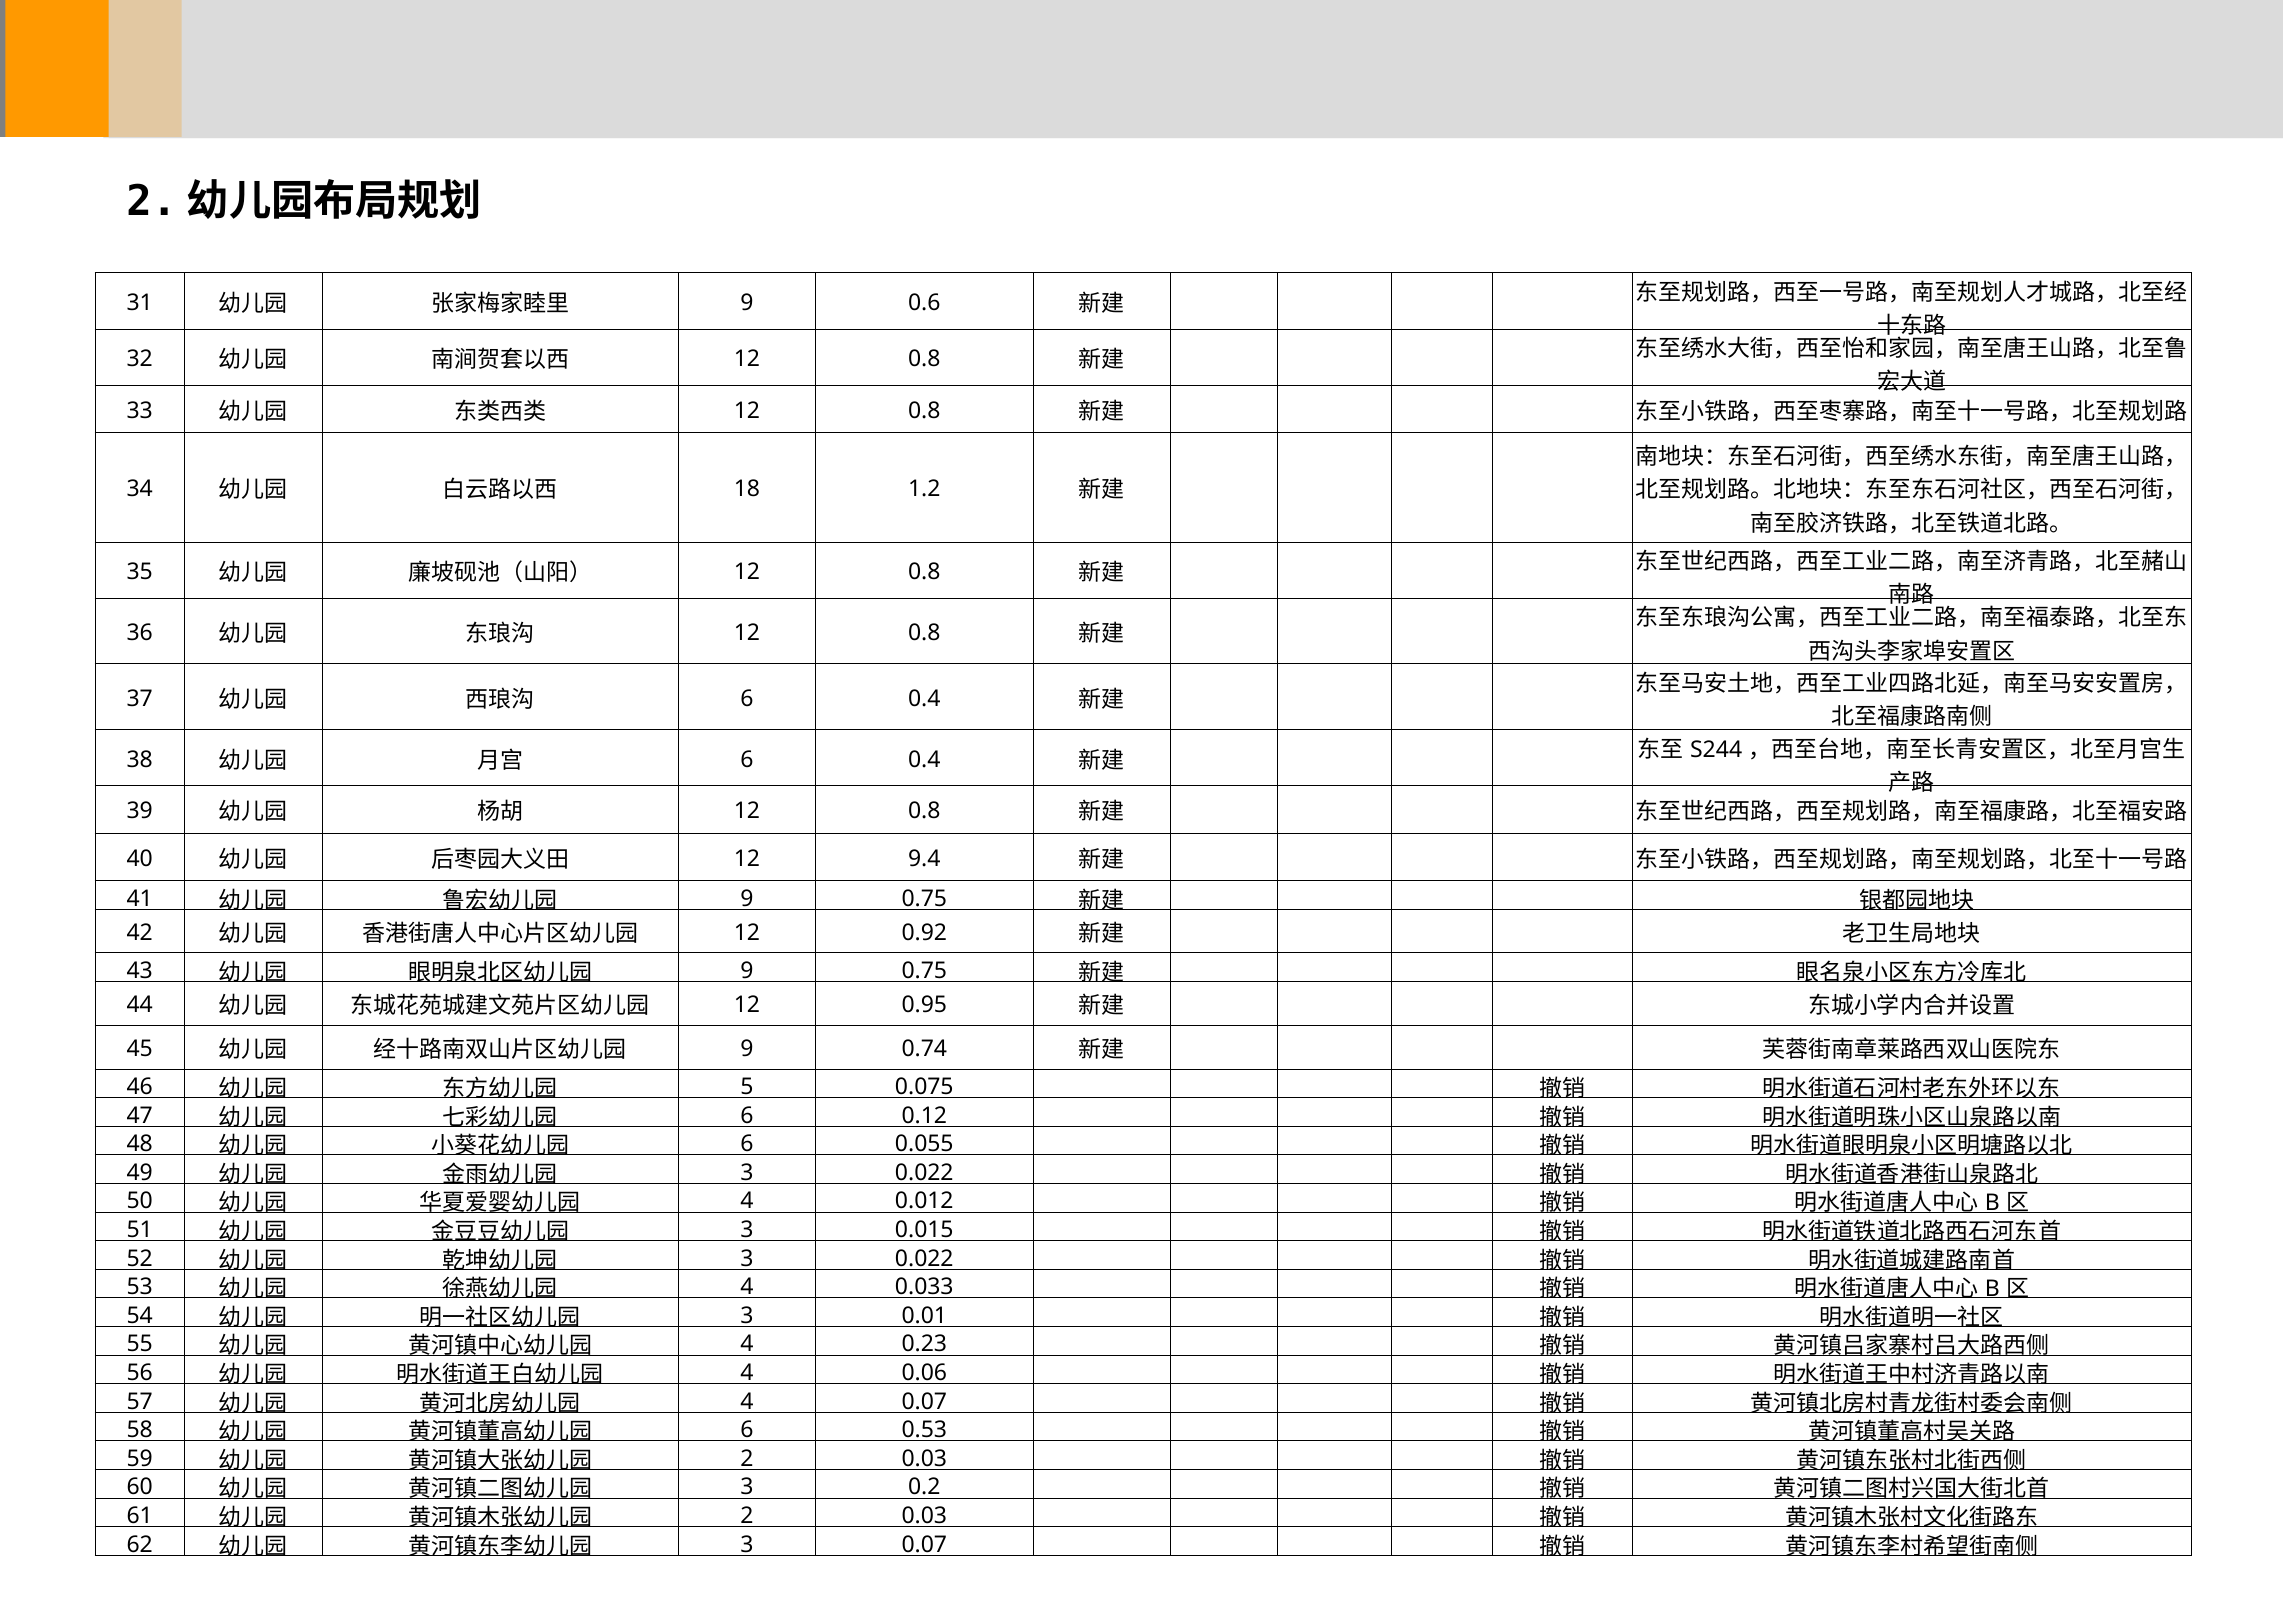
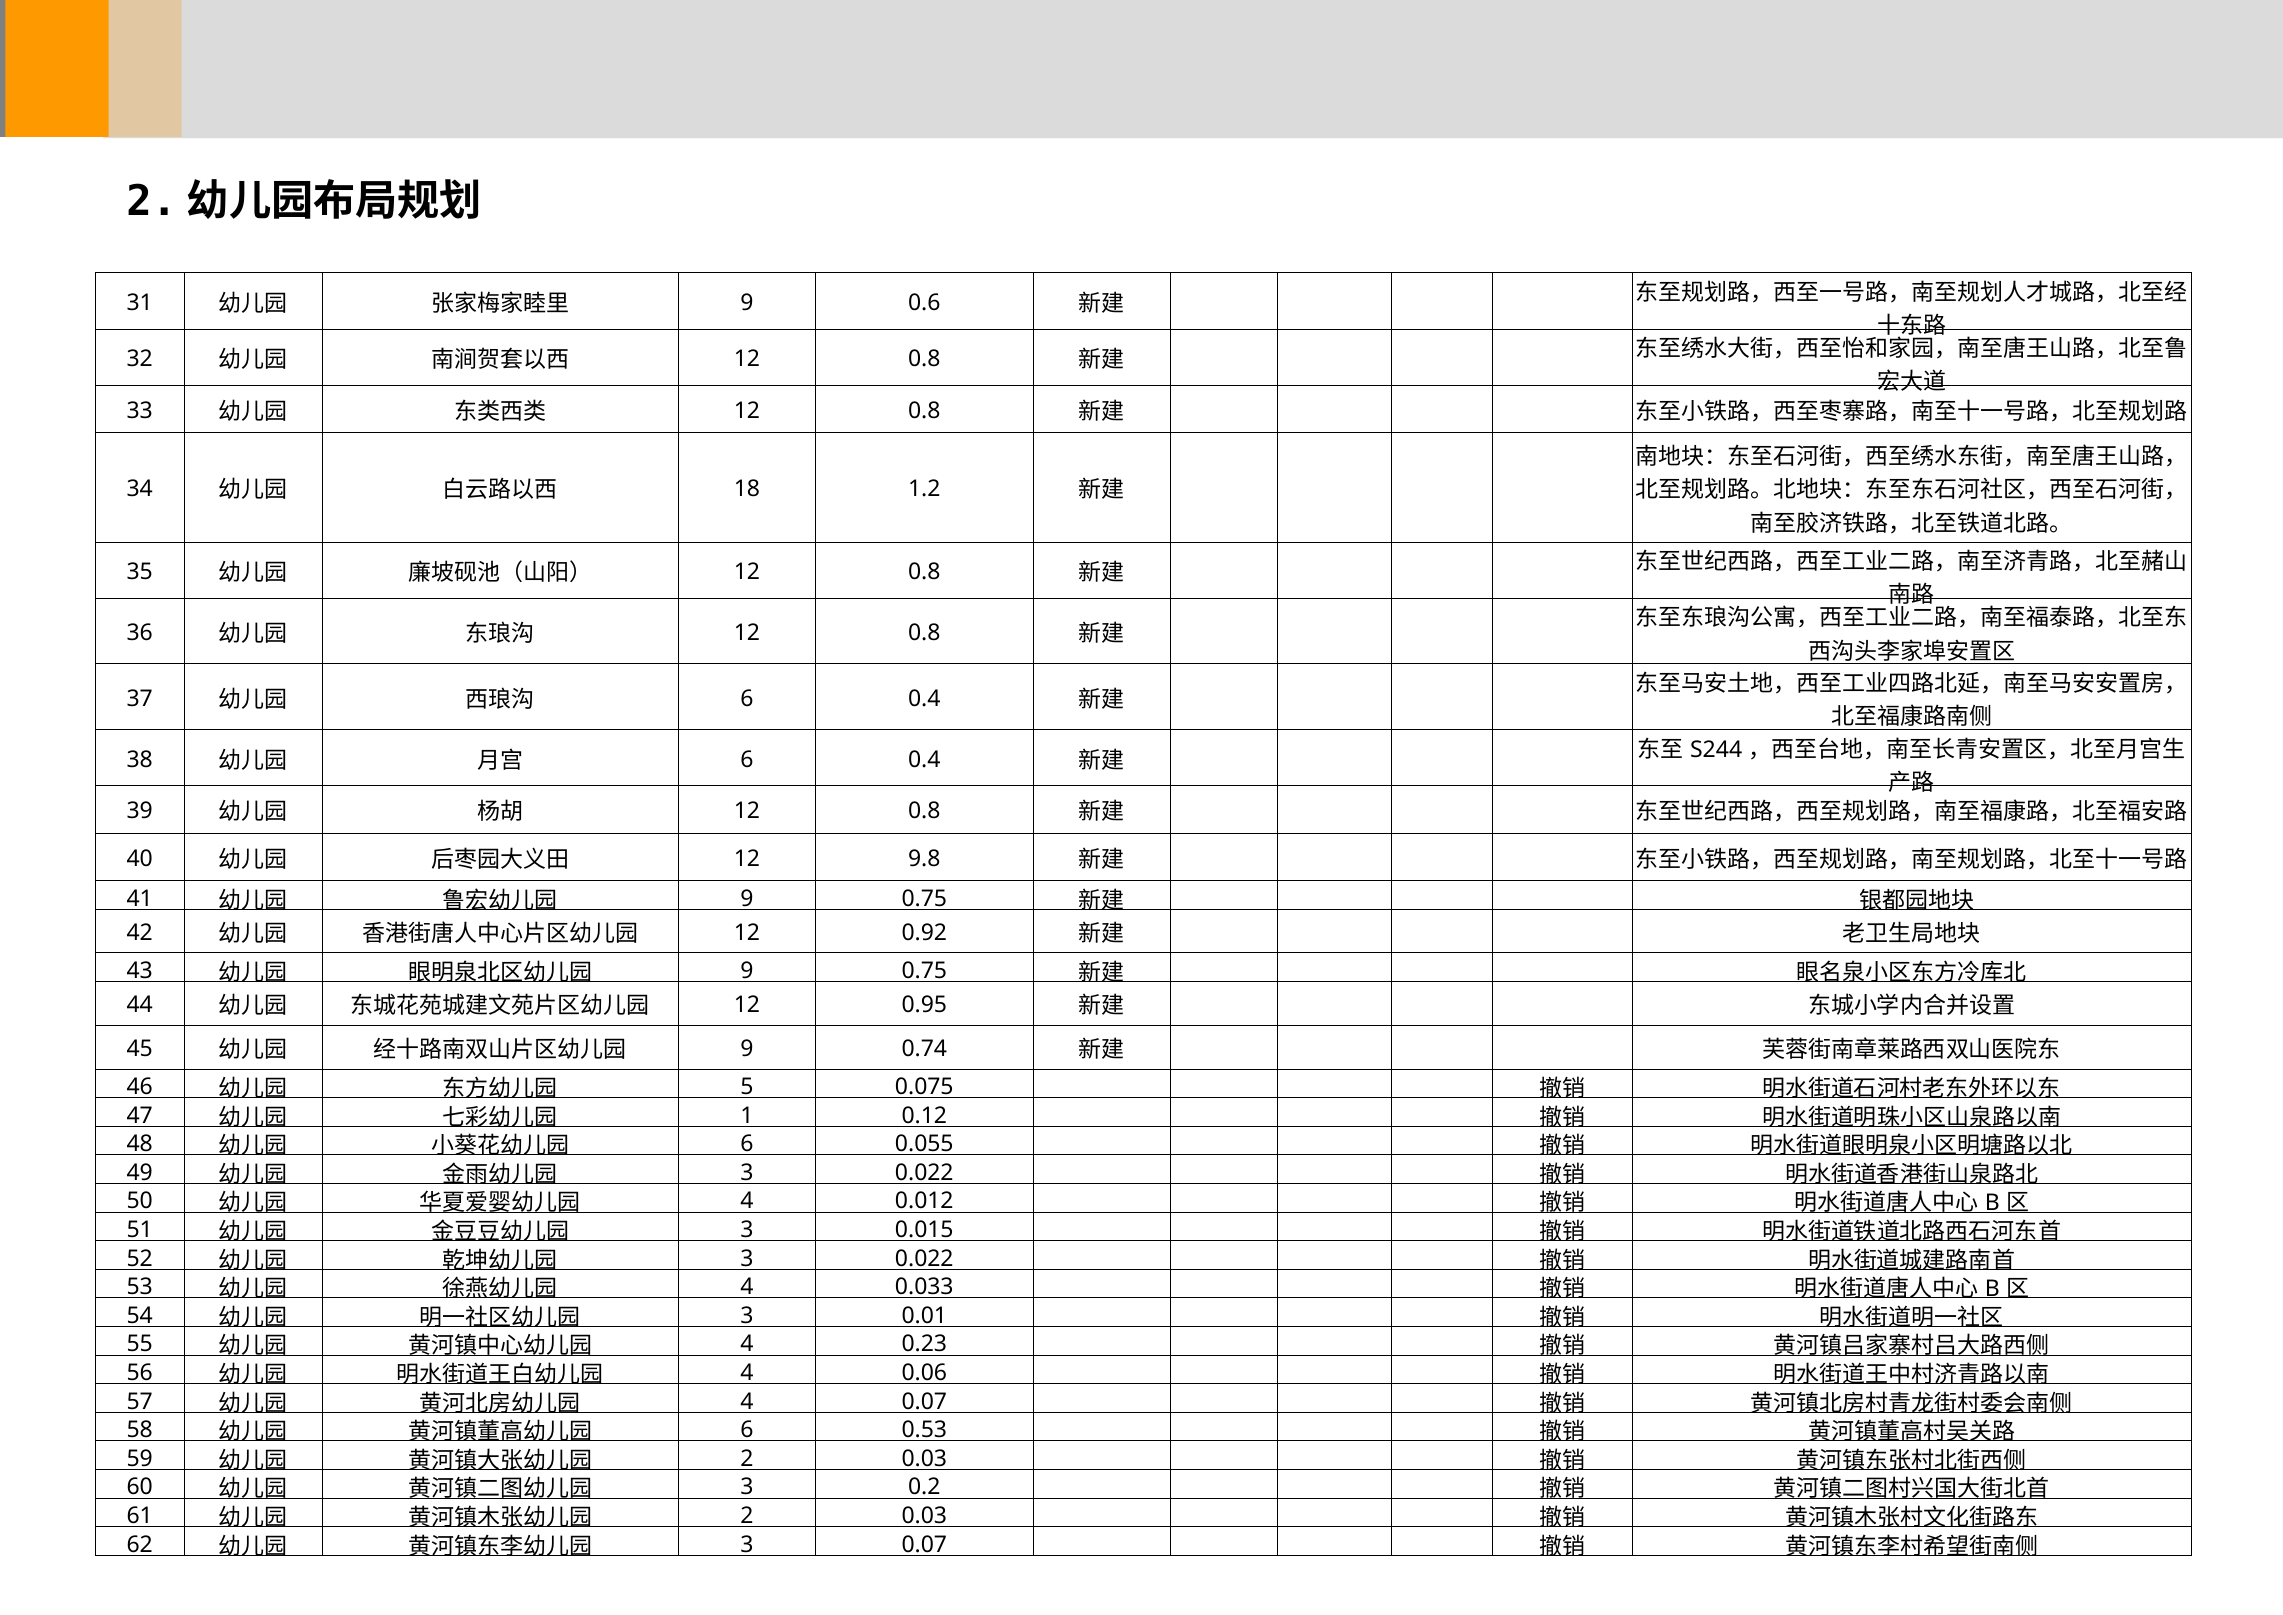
9.4: 9.4 -> 9.8 (924, 858)
6: 6 -> 1 (747, 1115)
